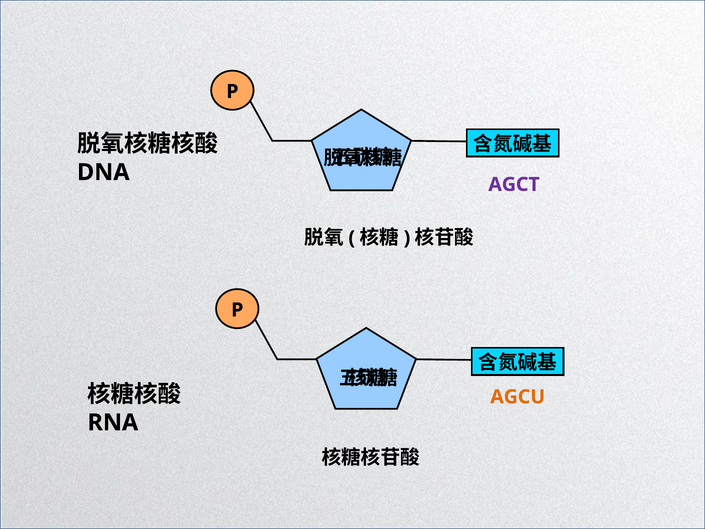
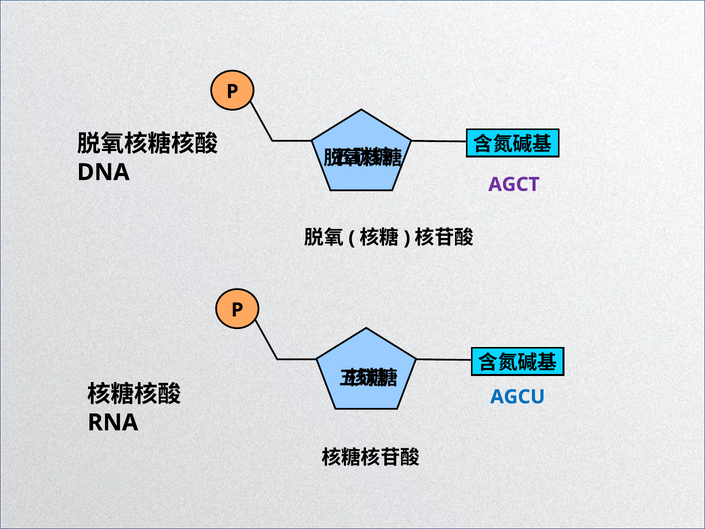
AGCU colour: orange -> blue (518, 397)
